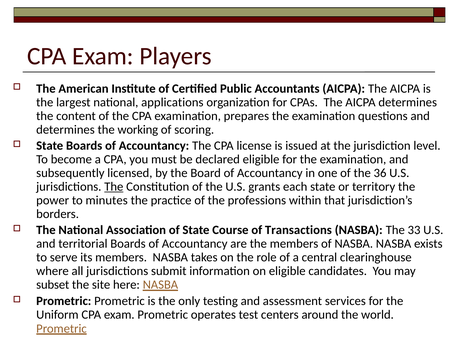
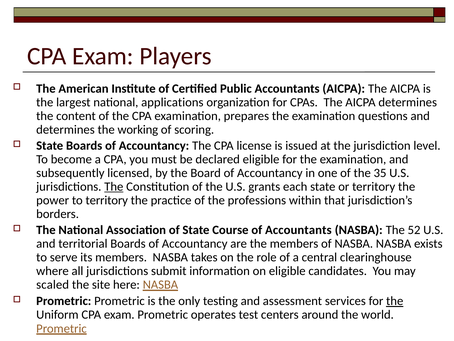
36: 36 -> 35 (380, 173)
to minutes: minutes -> territory (107, 200)
of Transactions: Transactions -> Accountants (298, 230)
33: 33 -> 52 (414, 230)
subset: subset -> scaled (53, 284)
the underline: none -> present (395, 301)
